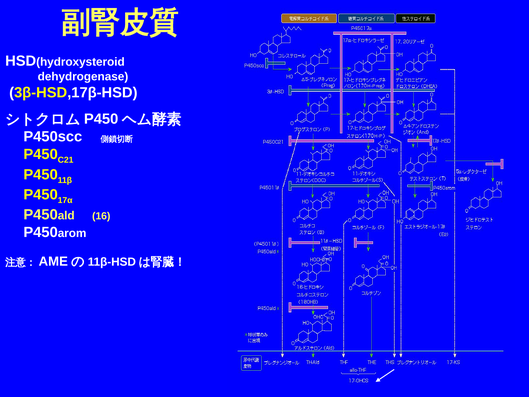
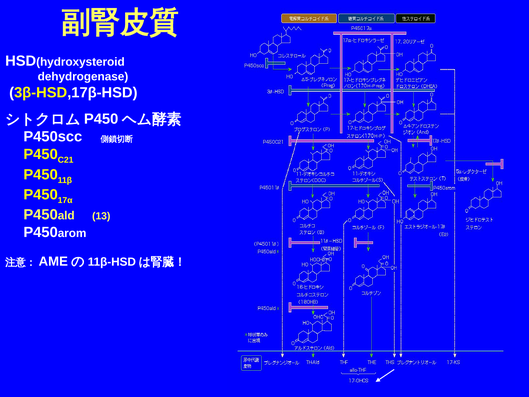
16: 16 -> 13 (101, 216)
